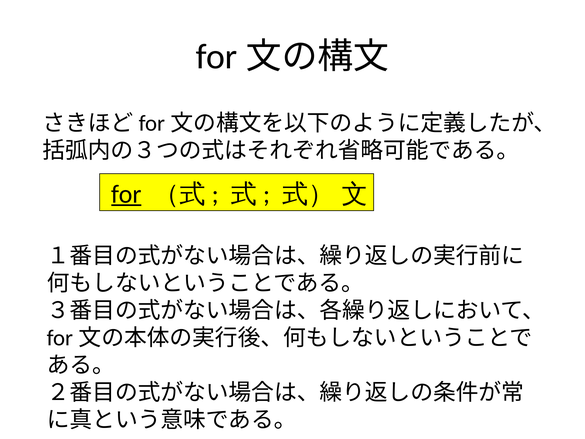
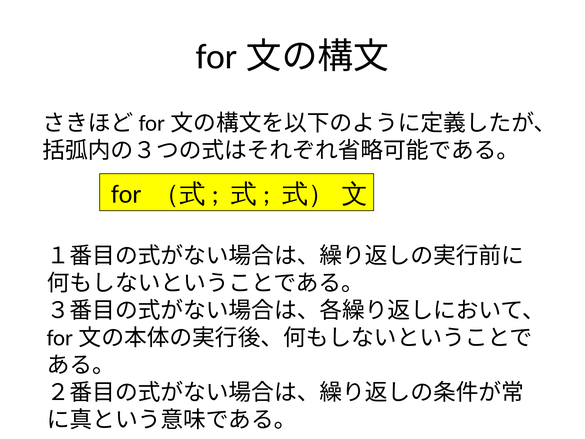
for underline: present -> none (126, 194)
